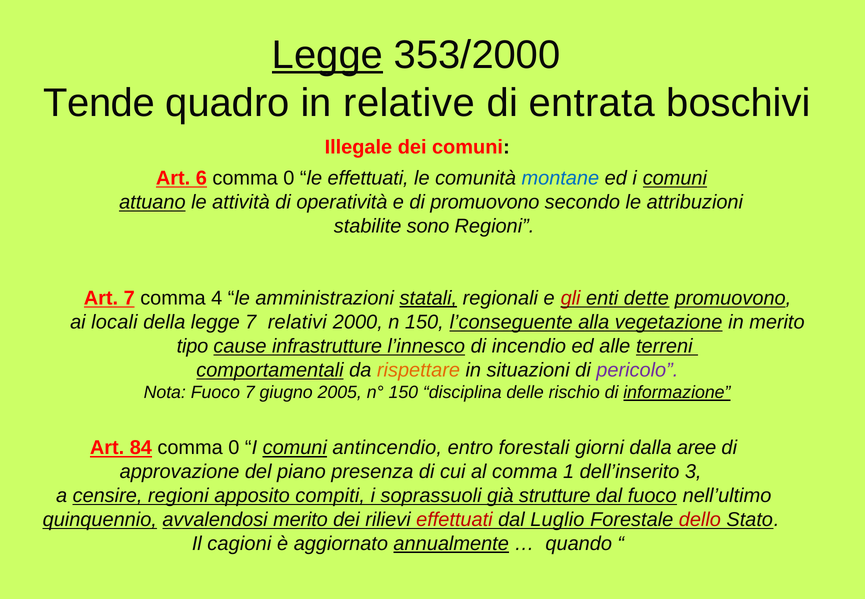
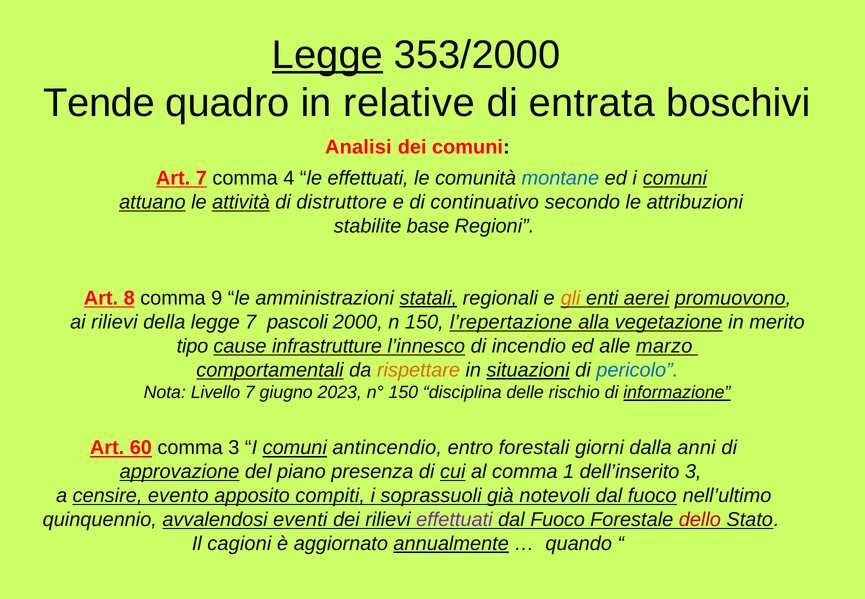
Illegale: Illegale -> Analisi (358, 147)
Art 6: 6 -> 7 (201, 178)
0: 0 -> 4 (289, 178)
attività underline: none -> present (241, 202)
operatività: operatività -> distruttore (342, 202)
di promuovono: promuovono -> continuativo (485, 202)
sono: sono -> base (428, 226)
Art 7: 7 -> 8 (129, 298)
4: 4 -> 9 (217, 298)
gli colour: red -> orange (571, 298)
dette: dette -> aerei (646, 298)
ai locali: locali -> rilievi (114, 322)
relativi: relativi -> pascoli (297, 322)
l’conseguente: l’conseguente -> l’repertazione (511, 322)
terreni: terreni -> marzo (664, 346)
situazioni underline: none -> present (528, 370)
pericolo colour: purple -> blue (637, 370)
Nota Fuoco: Fuoco -> Livello (215, 392)
2005: 2005 -> 2023 (340, 392)
84: 84 -> 60 (141, 448)
0: 0 -> 3 (234, 448)
aree: aree -> anni (696, 448)
approvazione underline: none -> present (180, 472)
cui underline: none -> present (453, 472)
censire regioni: regioni -> evento (178, 496)
strutture: strutture -> notevoli (555, 496)
quinquennio underline: present -> none (100, 520)
avvalendosi merito: merito -> eventi (300, 520)
effettuati colour: red -> purple (454, 520)
Luglio: Luglio -> Fuoco (558, 520)
